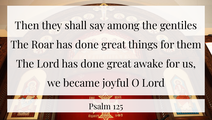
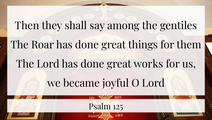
awake: awake -> works (148, 64)
